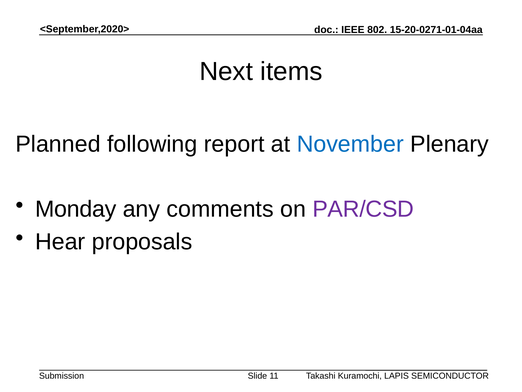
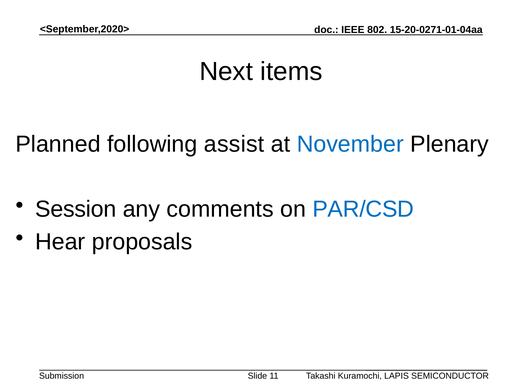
report: report -> assist (234, 144)
Monday: Monday -> Session (76, 209)
PAR/CSD colour: purple -> blue (363, 209)
